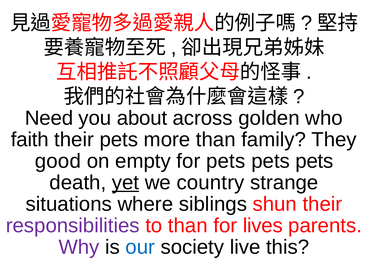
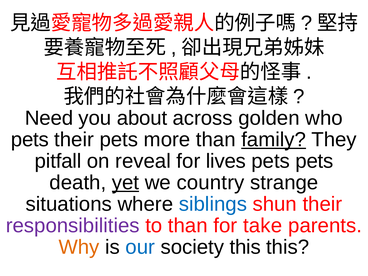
faith: faith -> pets (30, 140)
family underline: none -> present (274, 140)
good: good -> pitfall (58, 161)
empty: empty -> reveal (143, 161)
for pets: pets -> lives (226, 161)
siblings colour: black -> blue (213, 204)
lives: lives -> take (263, 226)
Why colour: purple -> orange (79, 247)
society live: live -> this (245, 247)
